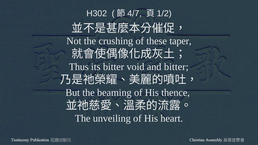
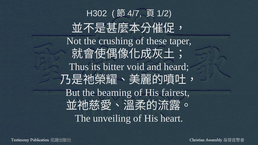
and bitter: bitter -> heard (176, 67)
thence: thence -> fairest (176, 93)
